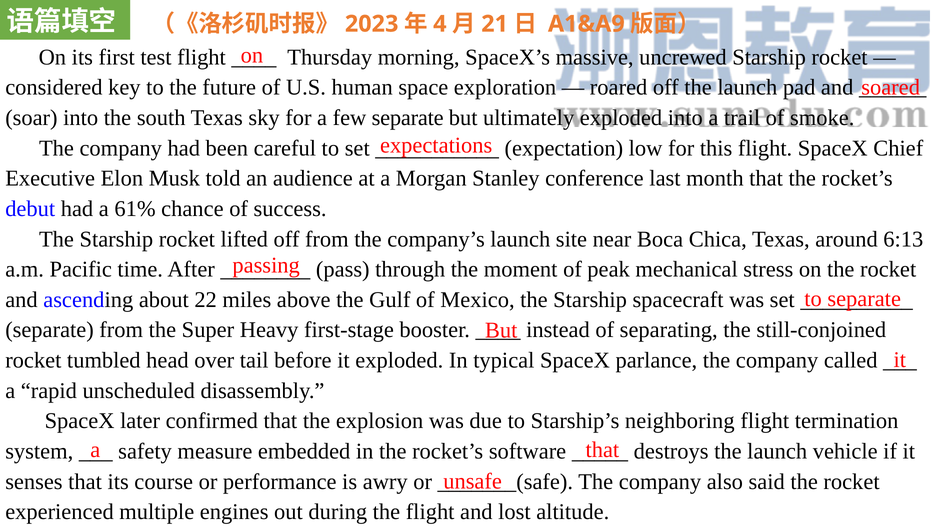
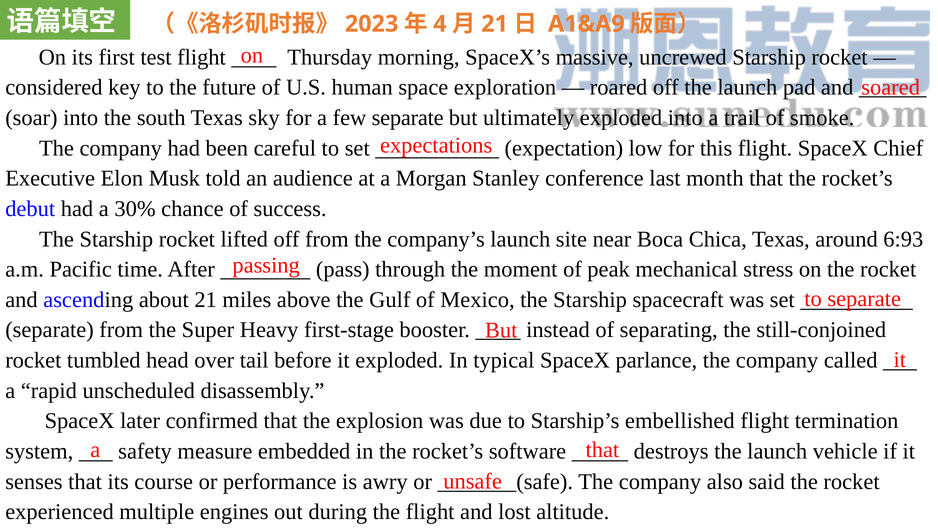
61%: 61% -> 30% (135, 209)
6:13: 6:13 -> 6:93 (903, 239)
about 22: 22 -> 21 (206, 300)
neighboring: neighboring -> embellished (680, 421)
